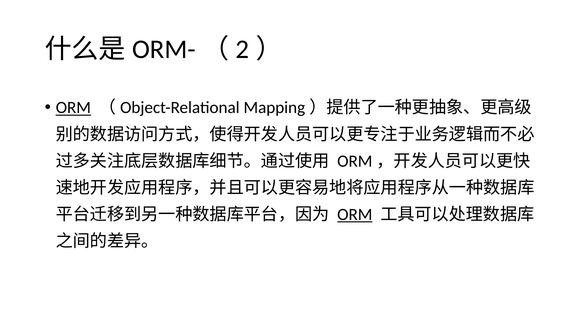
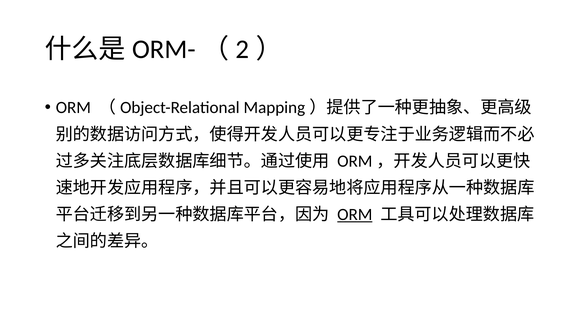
ORM underline: present -> none (73, 108)
